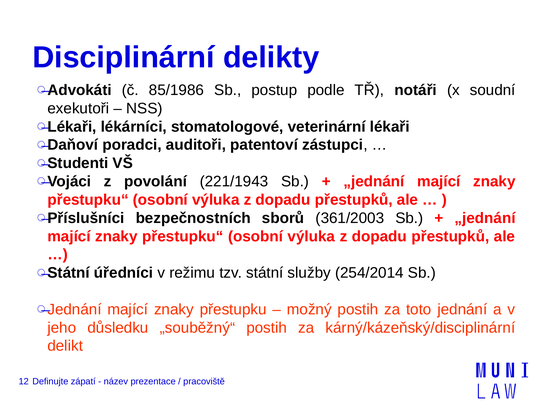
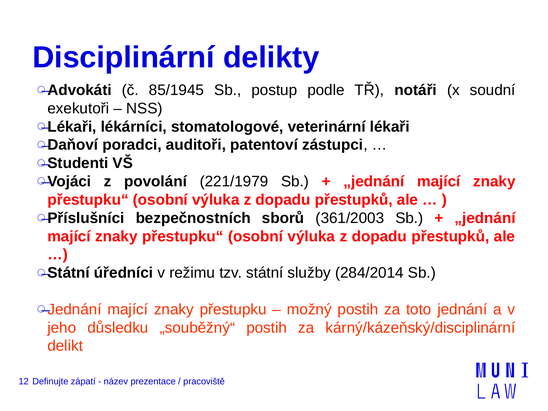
85/1986: 85/1986 -> 85/1945 (176, 90)
221/1943: 221/1943 -> 221/1979 (234, 181)
254/2014: 254/2014 -> 284/2014 (369, 273)
